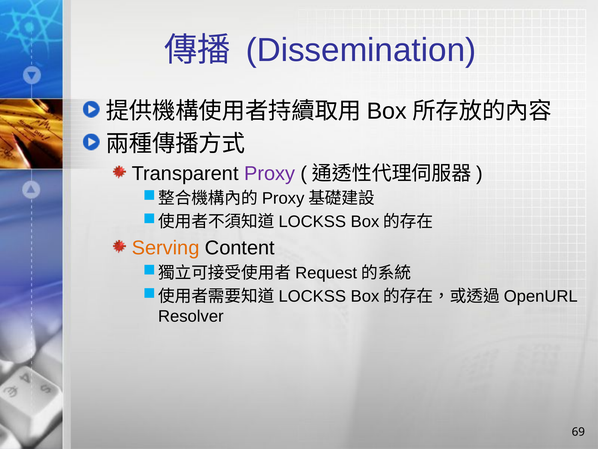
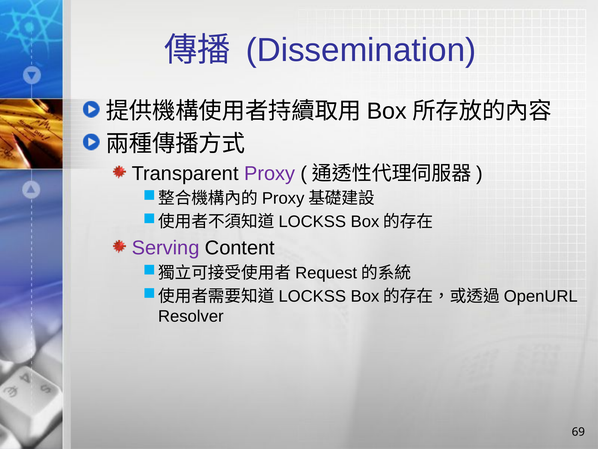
Serving colour: orange -> purple (166, 248)
